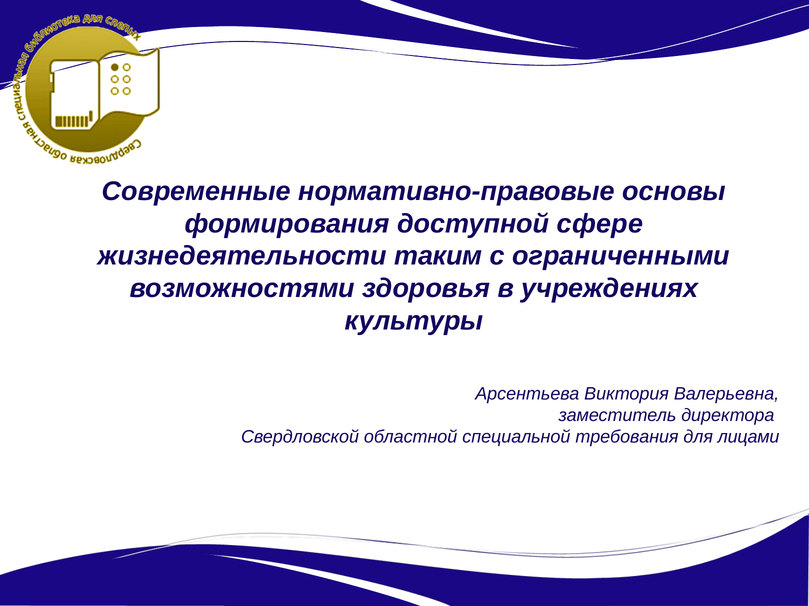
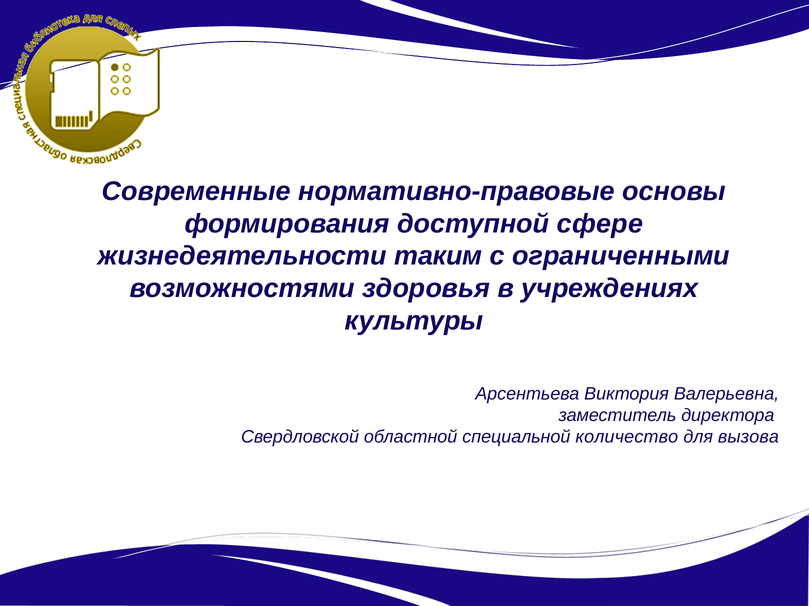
требования: требования -> количество (627, 437)
лицами: лицами -> вызова (748, 437)
